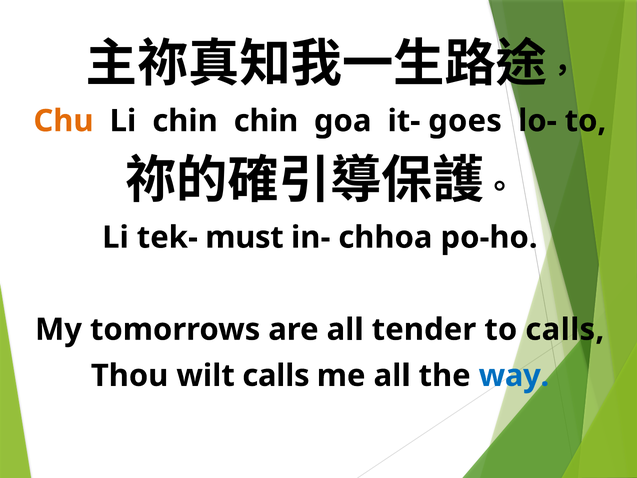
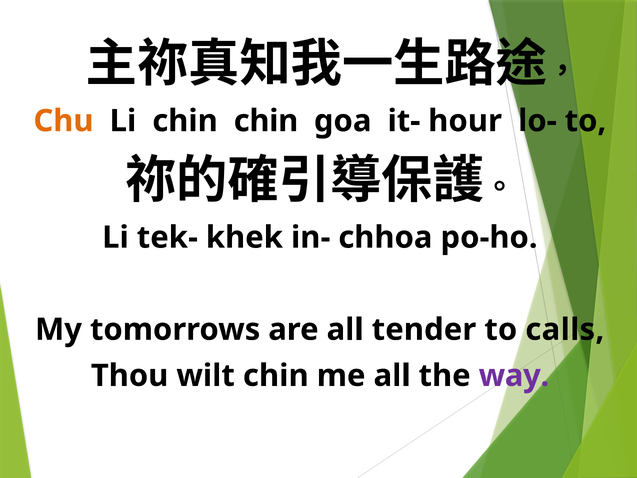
goes: goes -> hour (465, 121)
must: must -> khek (244, 237)
wilt calls: calls -> chin (276, 375)
way colour: blue -> purple (514, 375)
